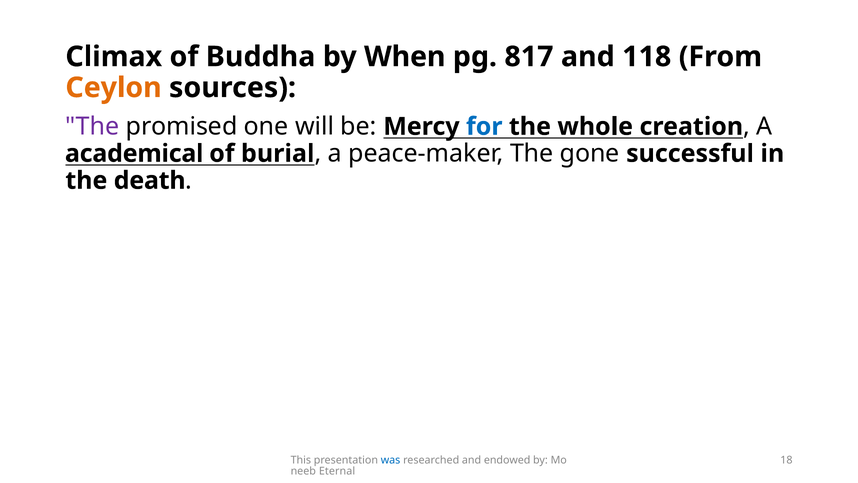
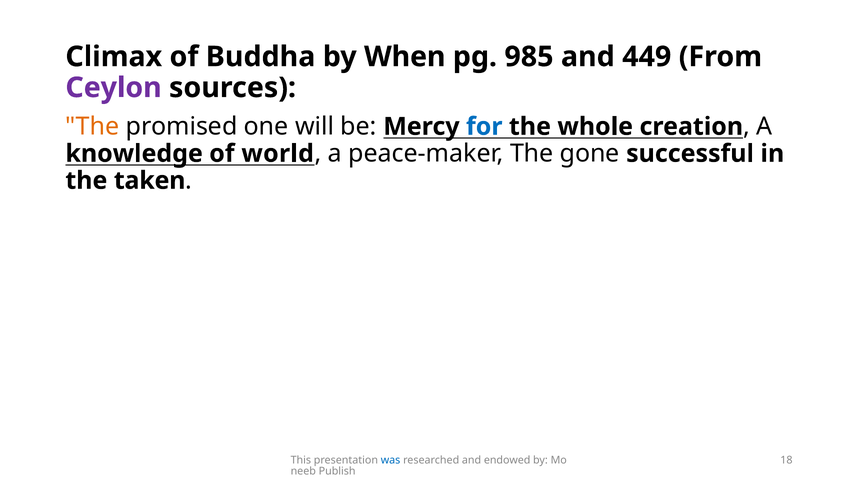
817: 817 -> 985 (529, 57)
118: 118 -> 449 (647, 57)
Ceylon colour: orange -> purple (114, 88)
The colour: purple -> orange (92, 126)
academical: academical -> knowledge (134, 153)
burial: burial -> world (278, 153)
death: death -> taken (150, 180)
Eternal: Eternal -> Publish (337, 471)
